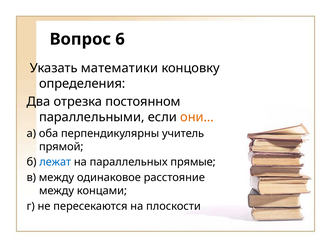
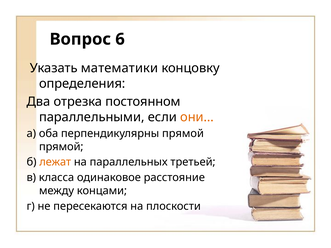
перпендикулярны учитель: учитель -> прямой (183, 134)
лежат colour: blue -> orange (55, 162)
прямые: прямые -> третьей (193, 162)
в между: между -> класса (56, 178)
